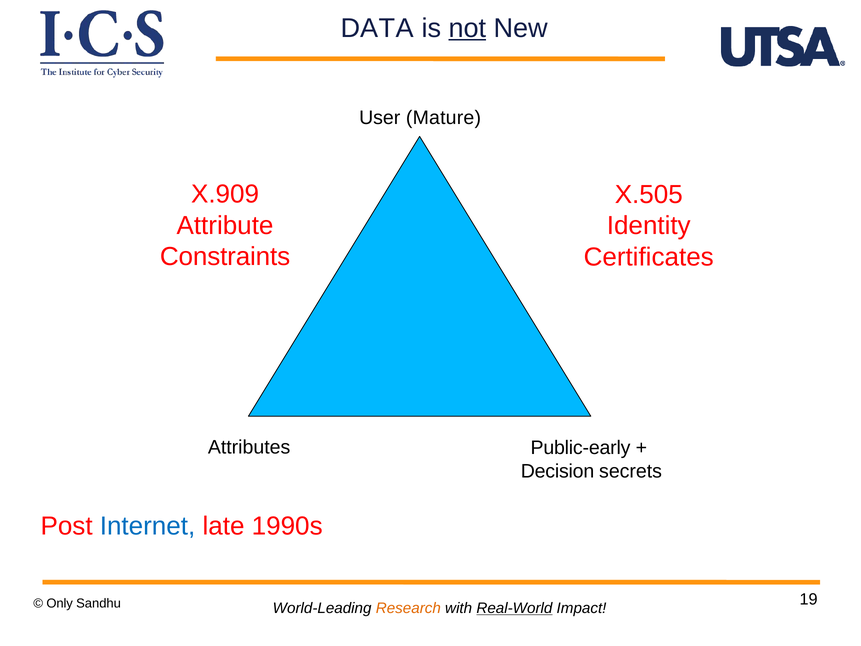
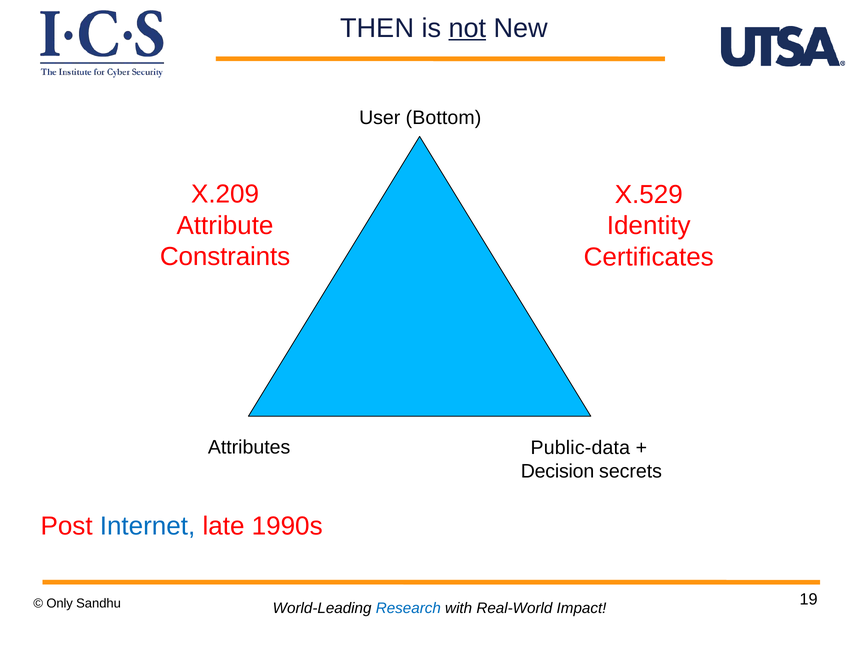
DATA: DATA -> THEN (377, 28)
Mature: Mature -> Bottom (444, 118)
X.909: X.909 -> X.209 (225, 194)
X.505: X.505 -> X.529 (649, 195)
Public-early: Public-early -> Public-data (580, 447)
Research colour: orange -> blue (408, 608)
Real-World underline: present -> none (514, 608)
